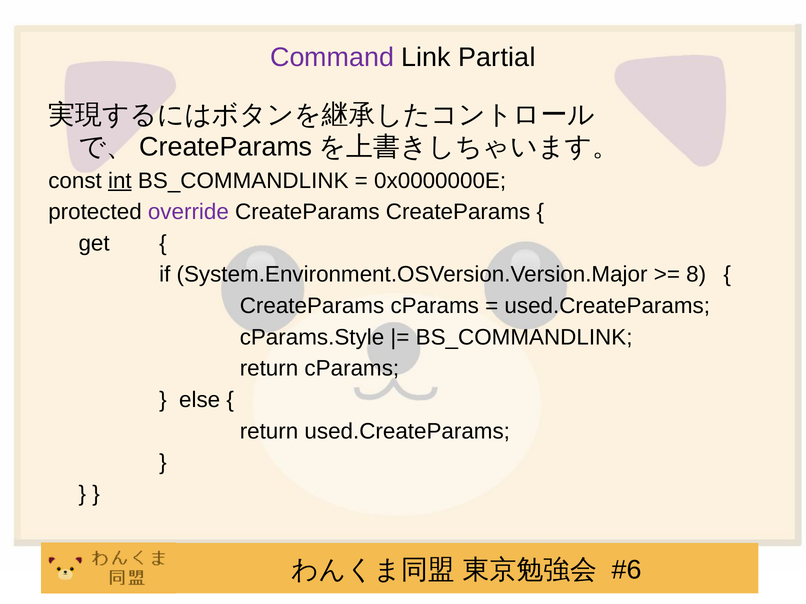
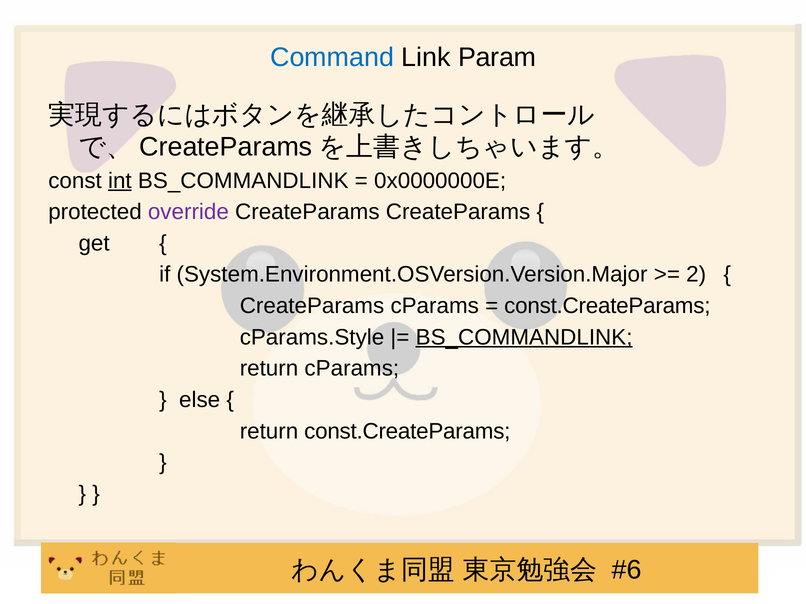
Command colour: purple -> blue (332, 57)
Partial: Partial -> Param (497, 57)
8: 8 -> 2 (696, 275)
used.CreateParams: used.CreateParams -> const.CreateParams (607, 306)
BS_COMMANDLINK underline: none -> present (524, 338)
return used.CreateParams: used.CreateParams -> const.CreateParams (407, 432)
